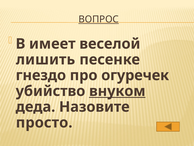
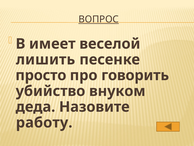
гнездо: гнездо -> просто (41, 75)
огуречек: огуречек -> говорить (135, 75)
внуком underline: present -> none (117, 91)
просто: просто -> работу (44, 122)
